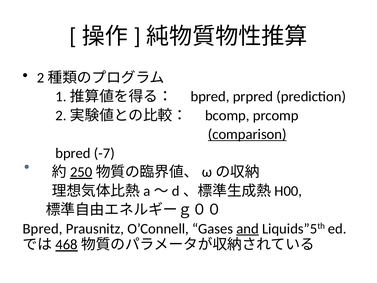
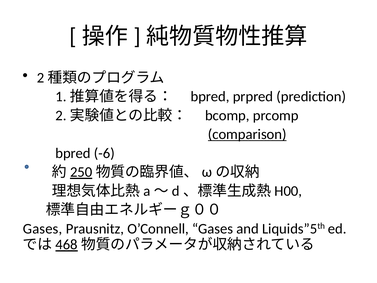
-7: -7 -> -6 (104, 153)
Bpred: Bpred -> Gases (43, 228)
and underline: present -> none (248, 228)
